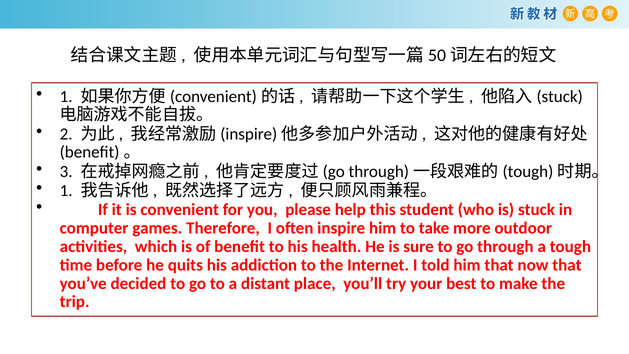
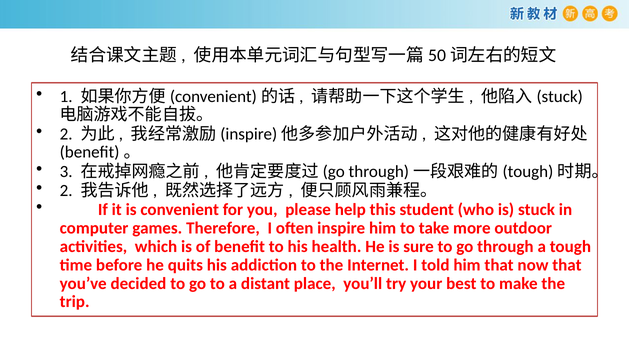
1: 1 -> 2 (66, 191)
